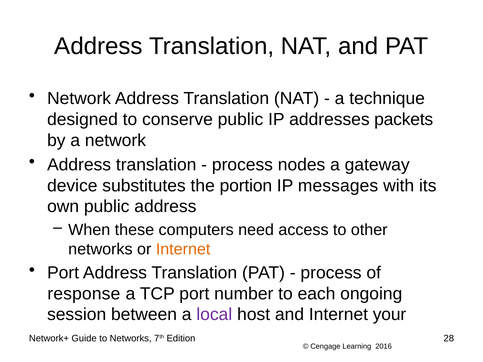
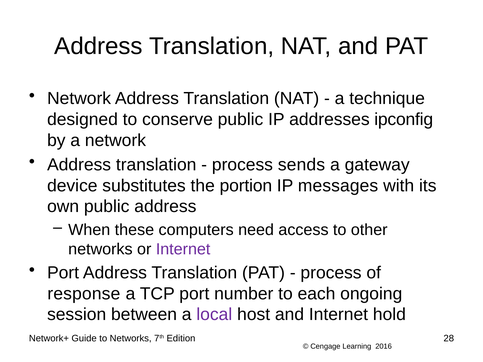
packets: packets -> ipconfig (404, 120)
nodes: nodes -> sends (301, 165)
Internet colour: orange -> purple (183, 249)
your: your -> hold (389, 315)
